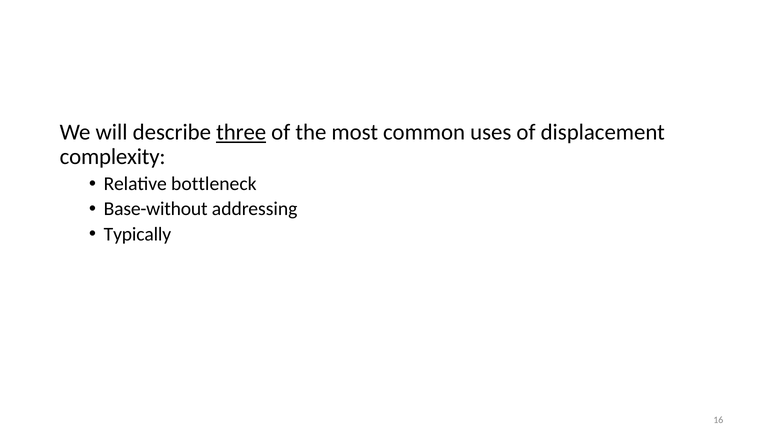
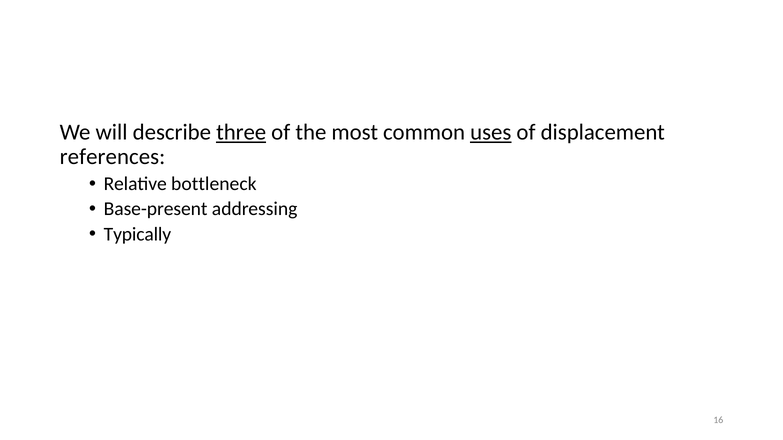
uses underline: none -> present (491, 132)
complexity: complexity -> references (113, 157)
Base-without: Base-without -> Base-present (156, 209)
